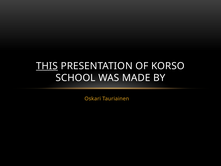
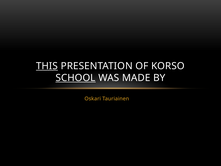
SCHOOL underline: none -> present (76, 78)
